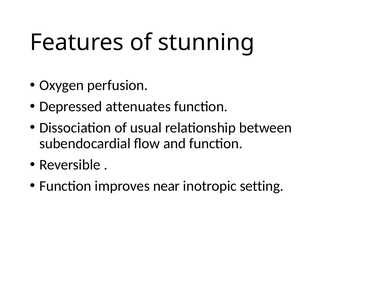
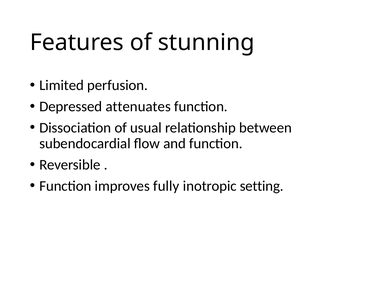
Oxygen: Oxygen -> Limited (62, 85)
near: near -> fully (166, 186)
